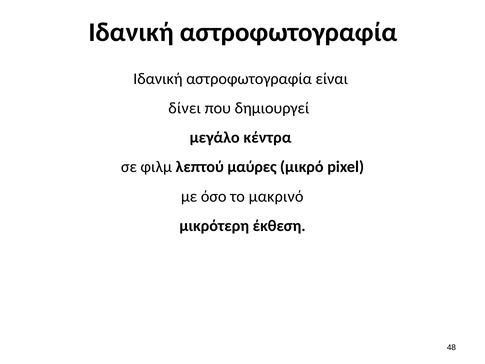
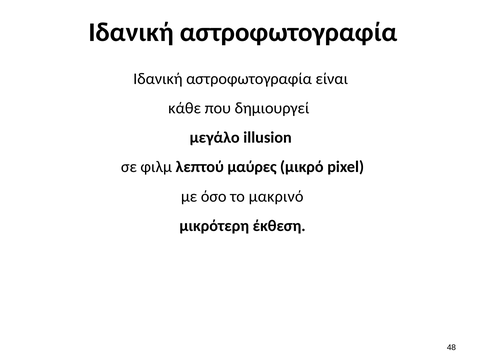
δίνει: δίνει -> κάθε (185, 108)
κέντρα: κέντρα -> illusion (268, 137)
